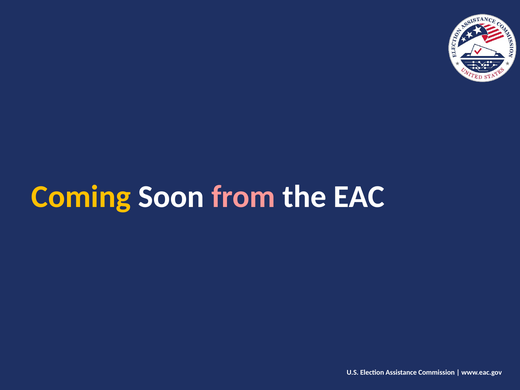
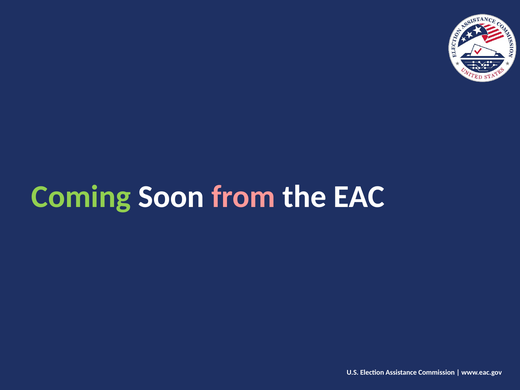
Coming colour: yellow -> light green (81, 197)
